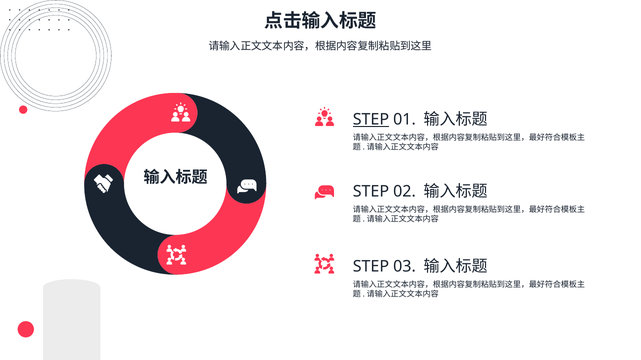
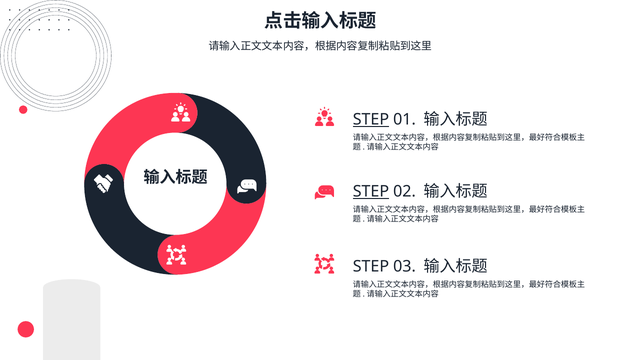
STEP underline: none -> present (371, 192)
